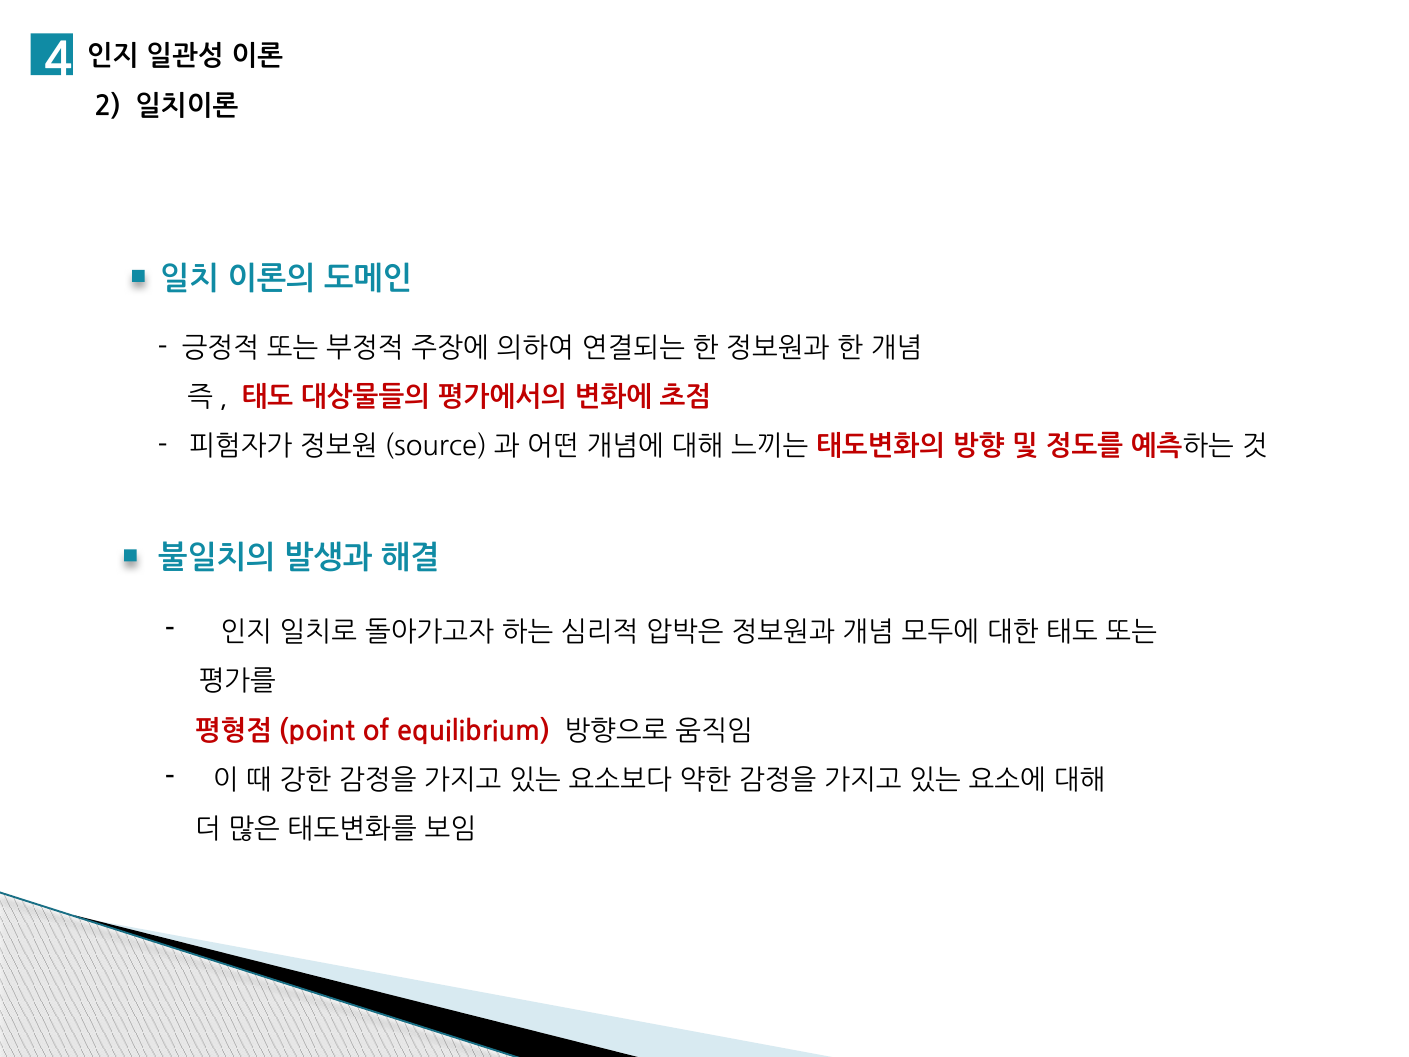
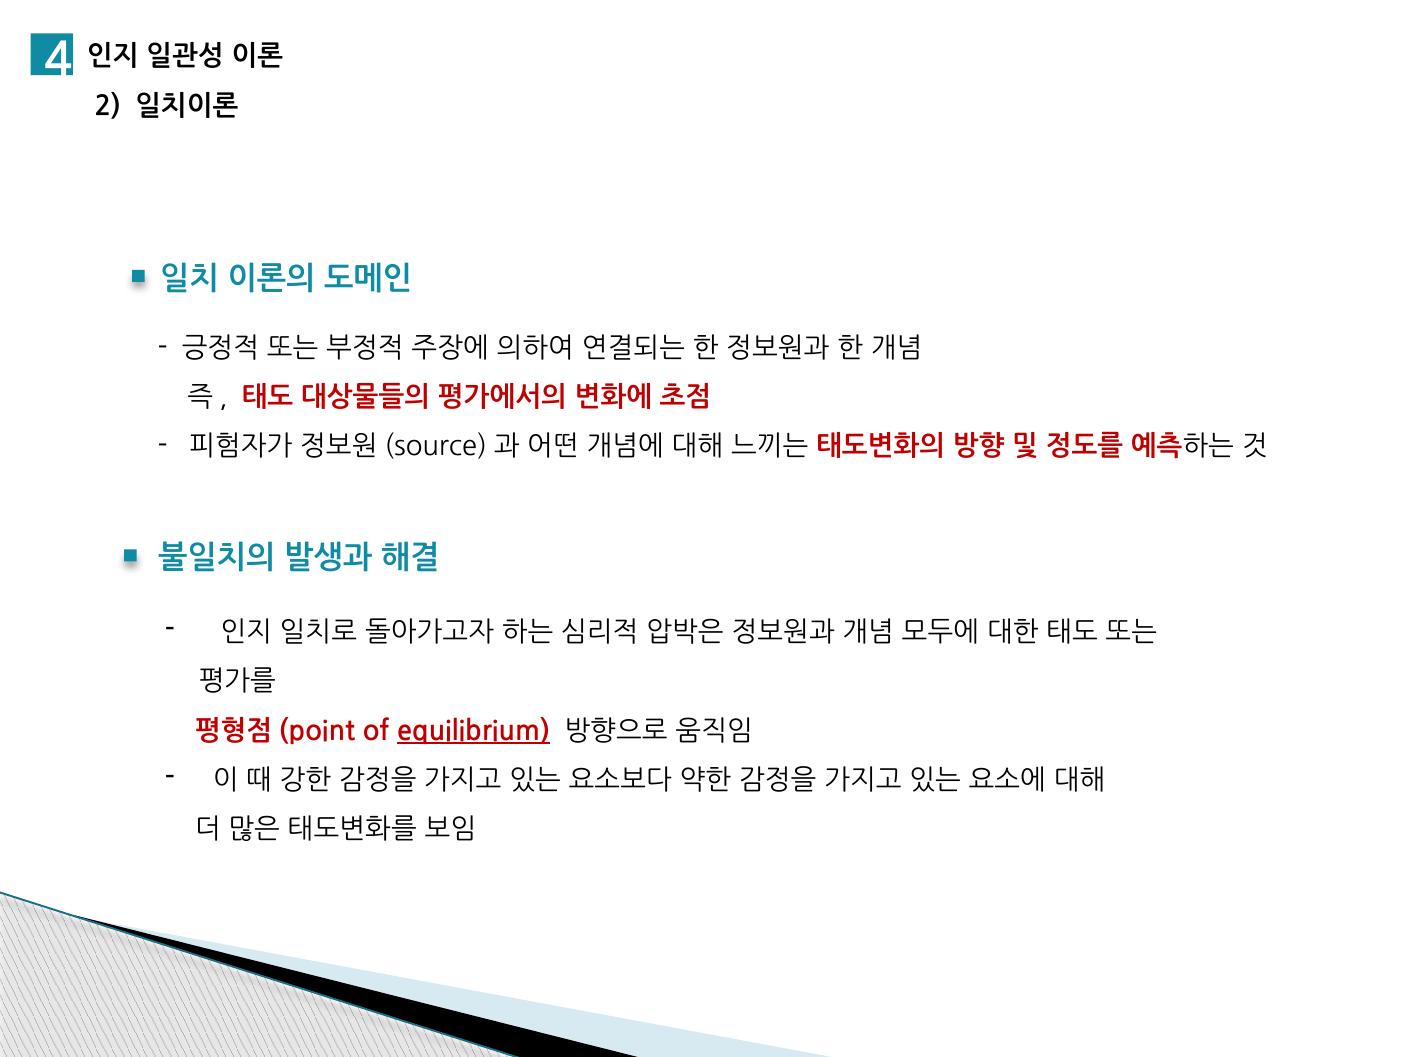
equilibrium underline: none -> present (473, 731)
